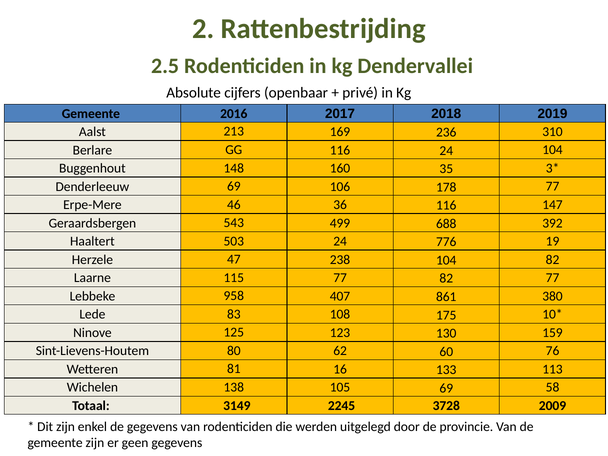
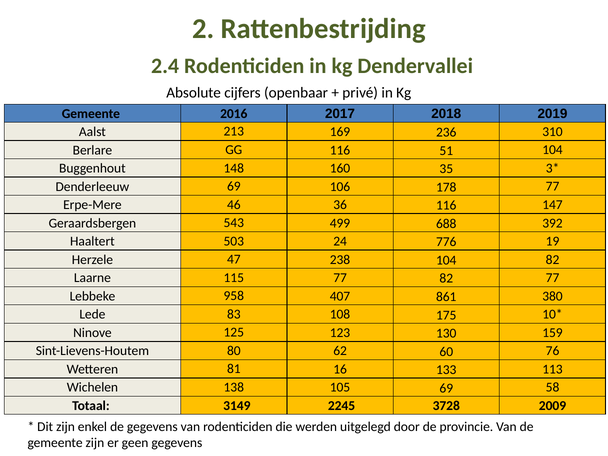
2.5: 2.5 -> 2.4 (165, 66)
116 24: 24 -> 51 (446, 151)
